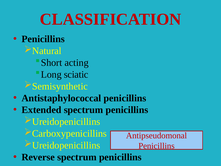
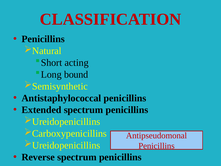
sciatic: sciatic -> bound (76, 74)
